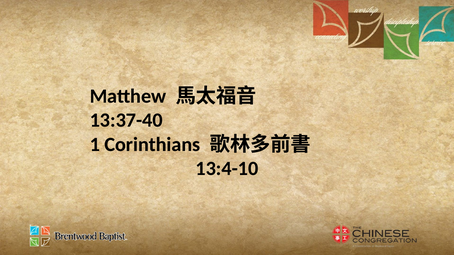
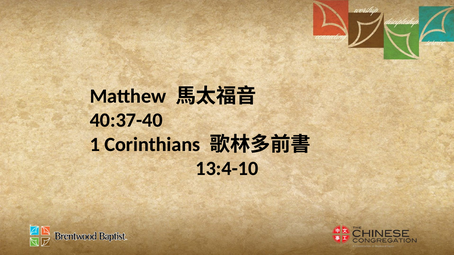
13:37-40: 13:37-40 -> 40:37-40 (126, 120)
